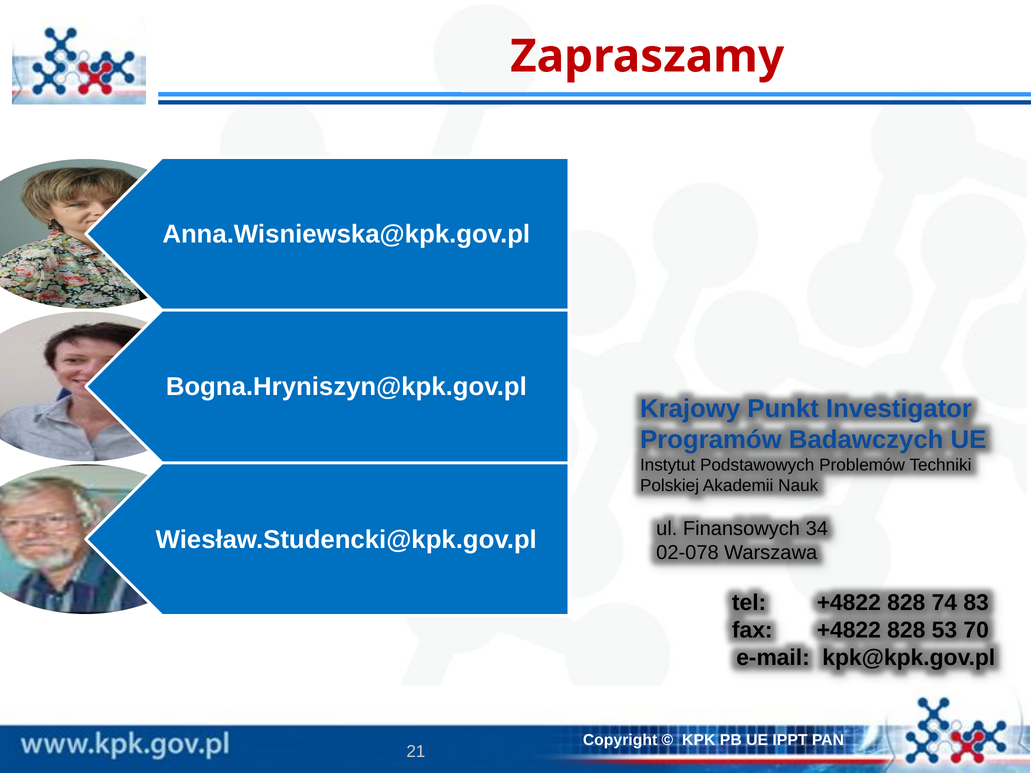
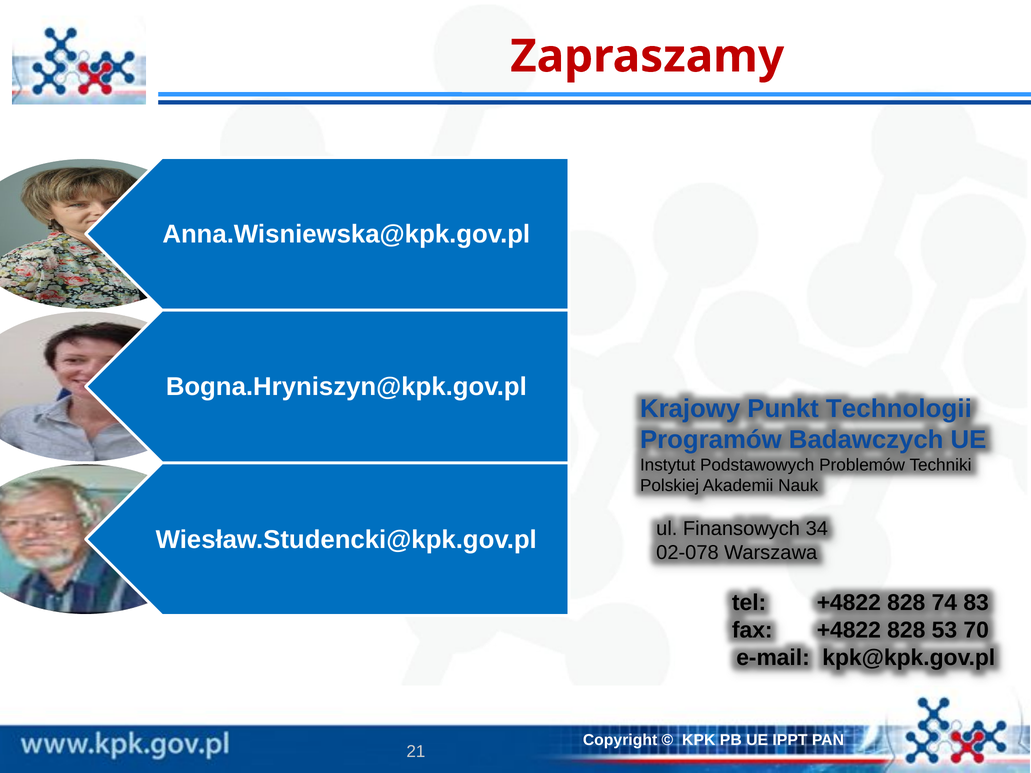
Investigator: Investigator -> Technologii (899, 409)
